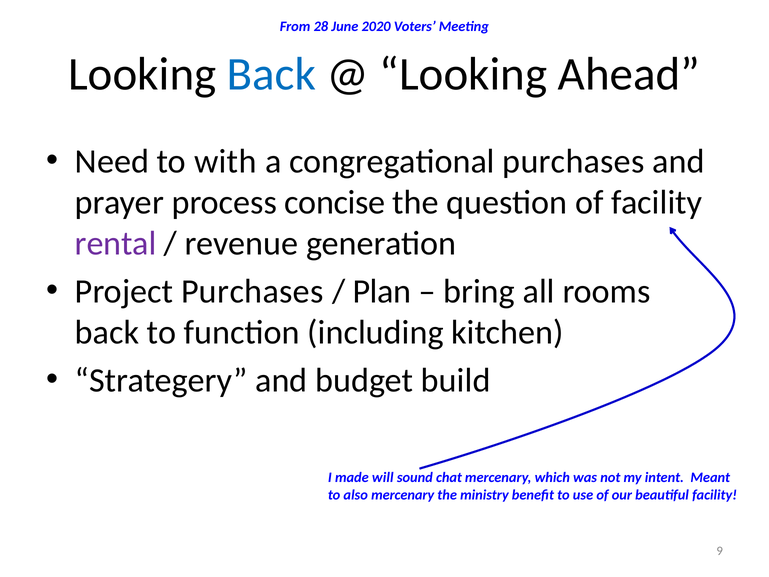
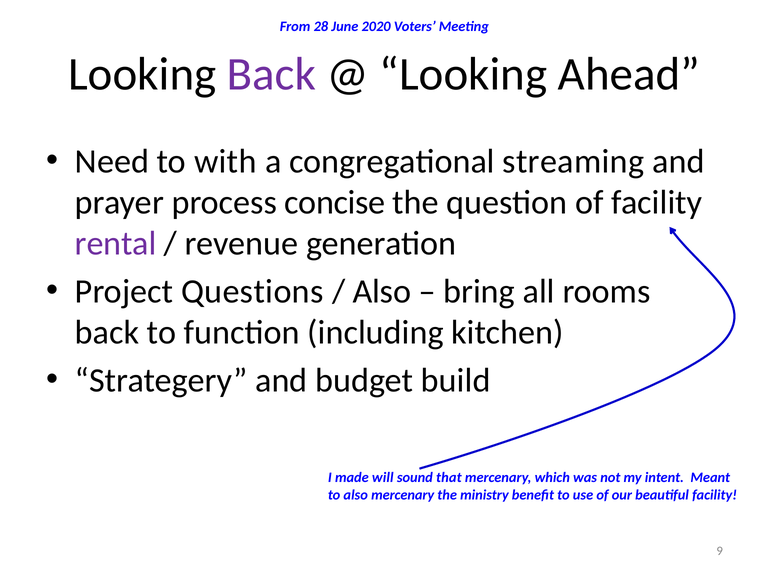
Back colour: blue -> purple (271, 74)
congregational purchases: purchases -> streaming (573, 161)
Project Purchases: Purchases -> Questions (252, 291)
Plan: Plan -> Also (382, 291)
chat: chat -> that (449, 477)
